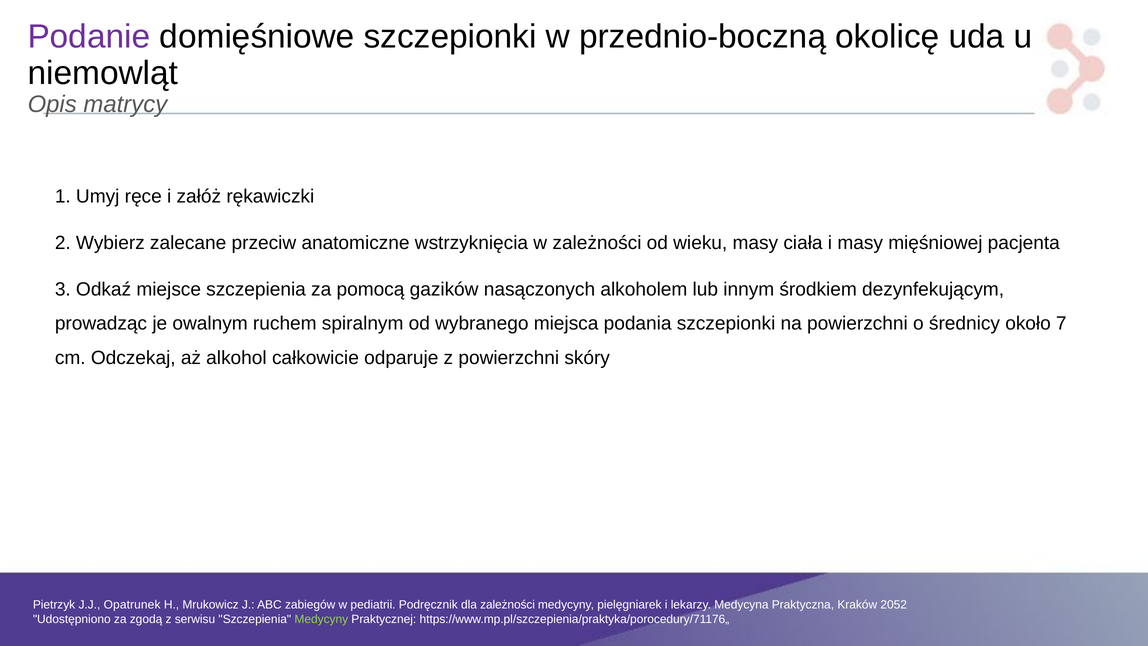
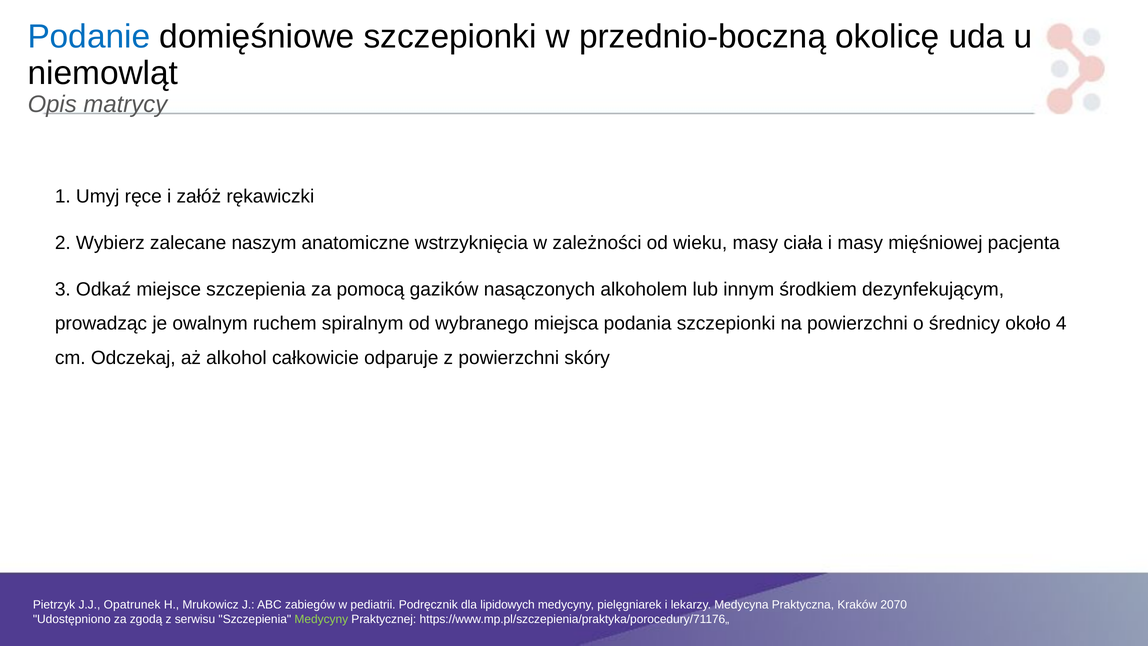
Podanie colour: purple -> blue (89, 37)
przeciw: przeciw -> naszym (264, 243)
7: 7 -> 4 (1061, 324)
dla zależności: zależności -> lipidowych (508, 605)
2052: 2052 -> 2070 (894, 605)
